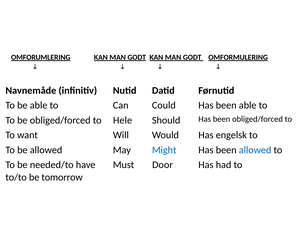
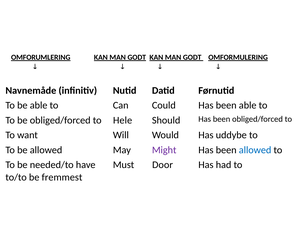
engelsk: engelsk -> uddybe (231, 136)
Might colour: blue -> purple (164, 150)
tomorrow: tomorrow -> fremmest (62, 178)
